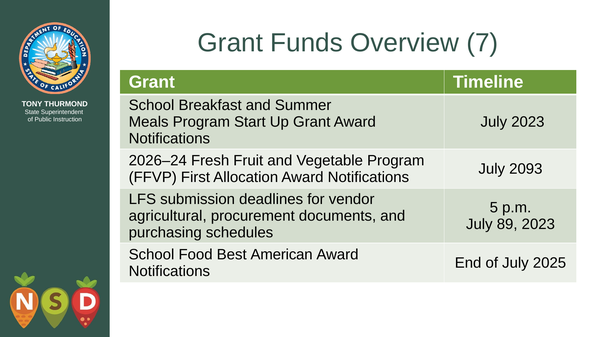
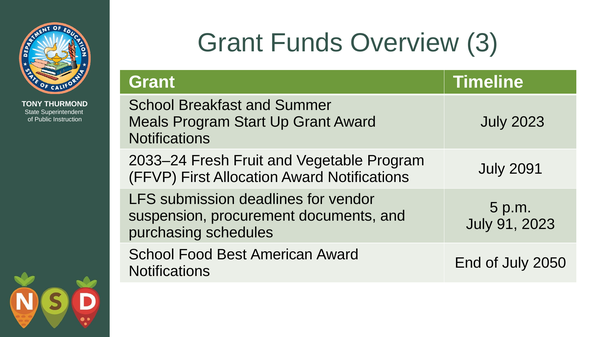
7: 7 -> 3 (482, 43)
2026–24: 2026–24 -> 2033–24 (158, 160)
2093: 2093 -> 2091 (526, 169)
agricultural: agricultural -> suspension (168, 216)
89: 89 -> 91 (507, 224)
2025: 2025 -> 2050 (550, 263)
